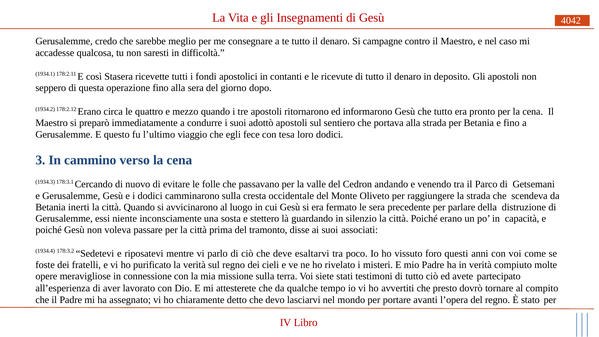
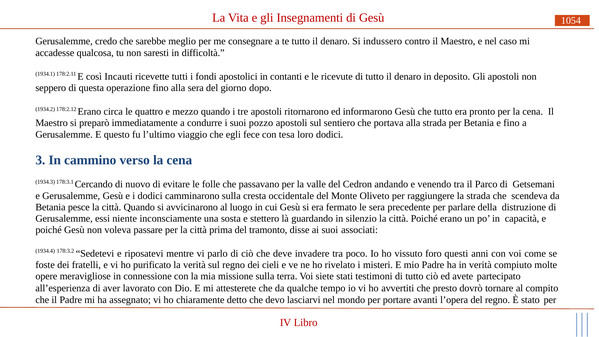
4042: 4042 -> 1054 (571, 21)
campagne: campagne -> indussero (383, 41)
Stasera: Stasera -> Incauti (119, 76)
adottò: adottò -> pozzo (261, 123)
inerti: inerti -> pesce (79, 207)
esaltarvi: esaltarvi -> invadere (312, 254)
